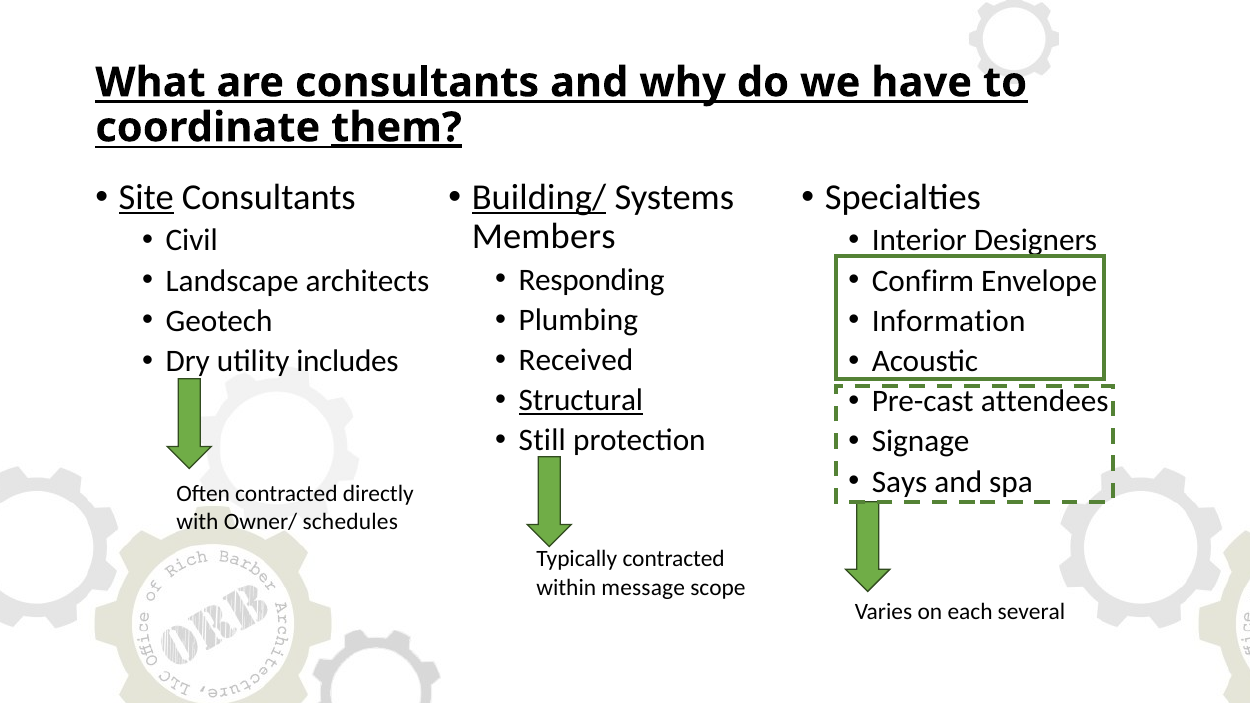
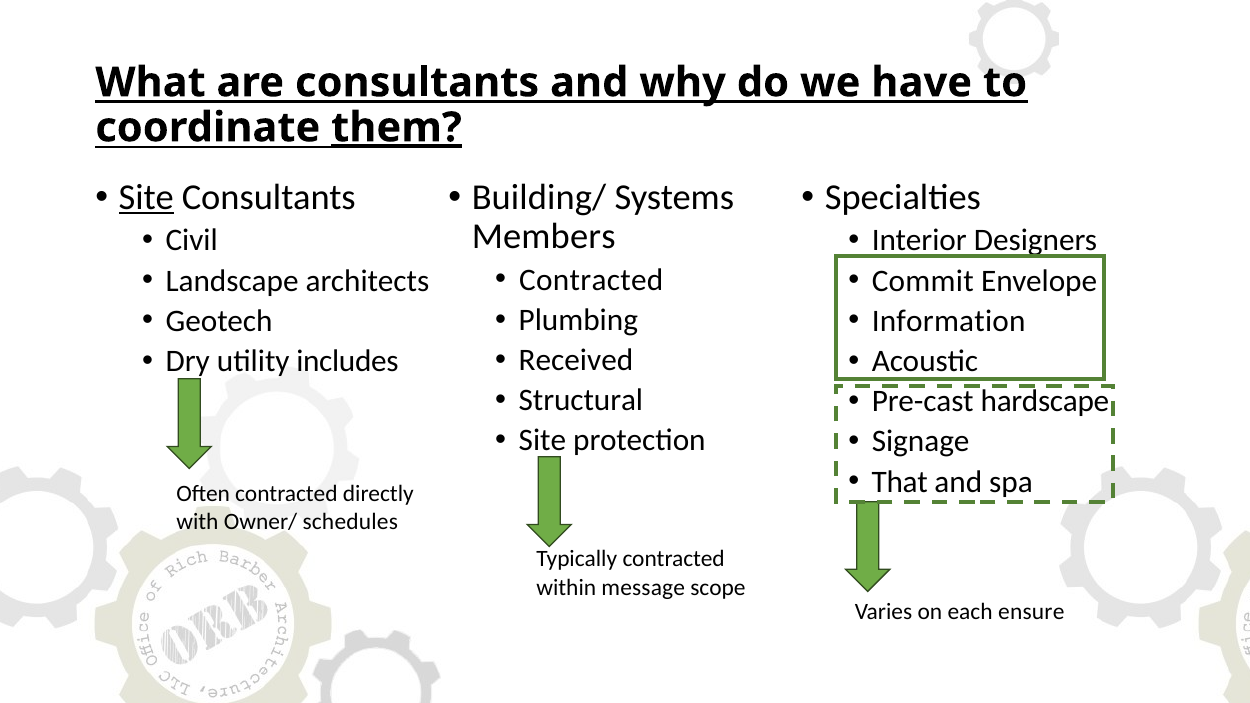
Building/ underline: present -> none (539, 197)
Responding: Responding -> Contracted (591, 280)
Confirm: Confirm -> Commit (923, 281)
Structural underline: present -> none (581, 401)
attendees: attendees -> hardscape (1045, 401)
Still: Still -> Site (542, 441)
Says: Says -> That (900, 482)
several: several -> ensure (1031, 612)
